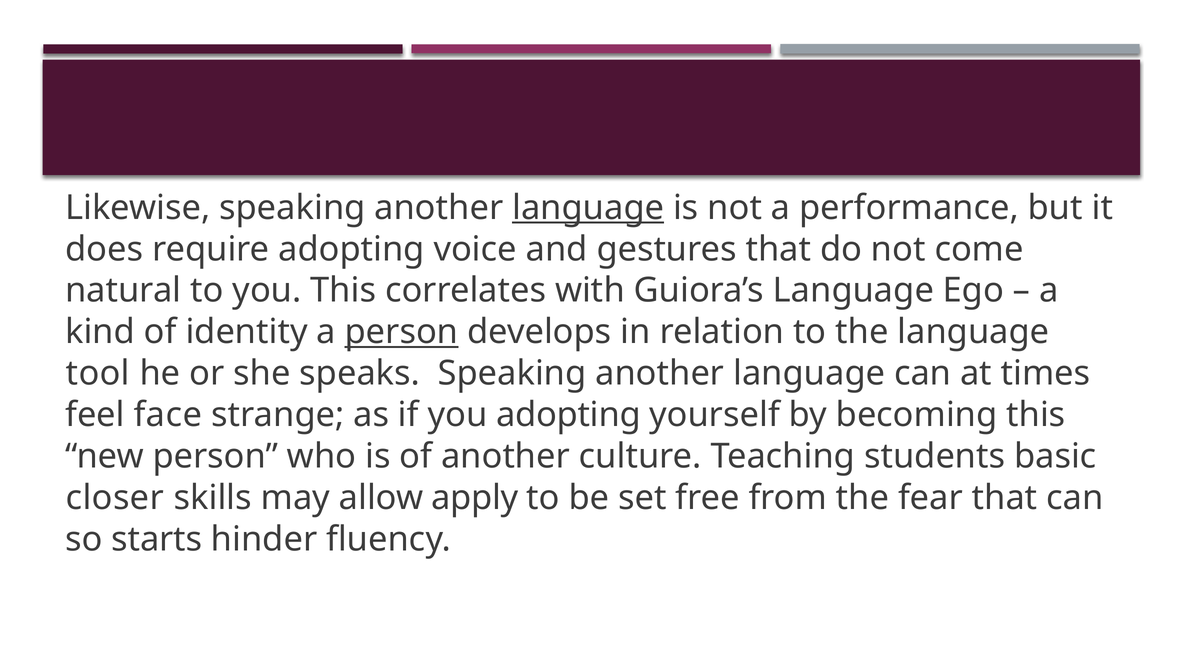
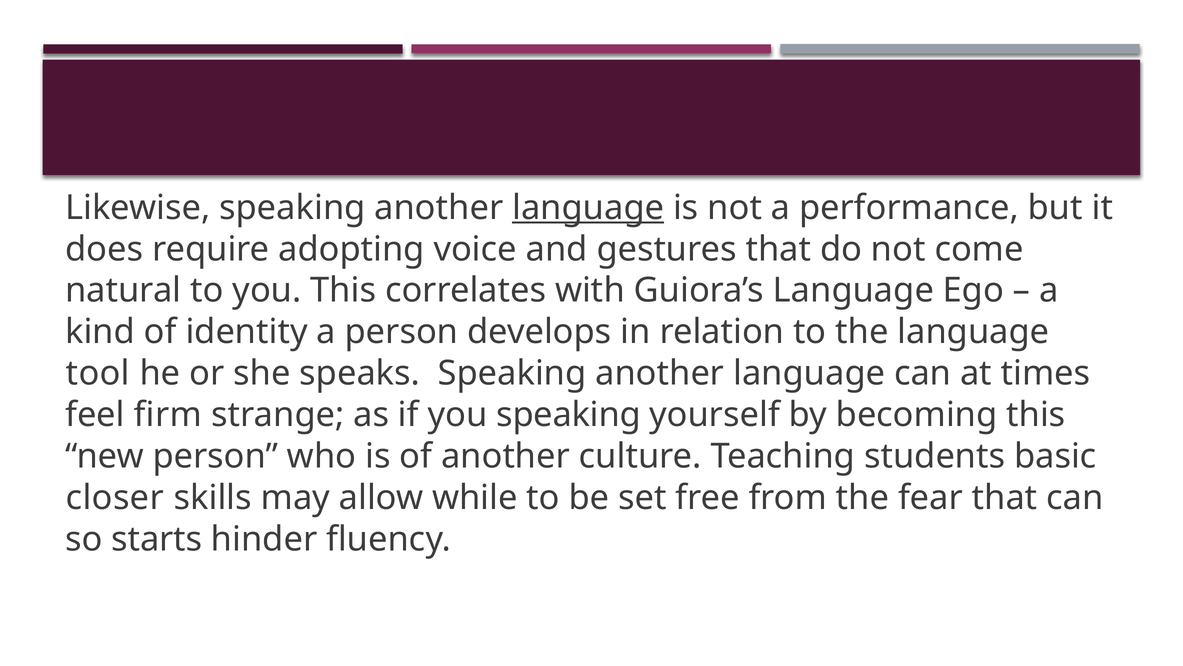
person underline: present -> none (402, 332)
face: face -> firm (168, 415)
you adopting: adopting -> speaking (569, 415)
apply: apply -> while (475, 497)
